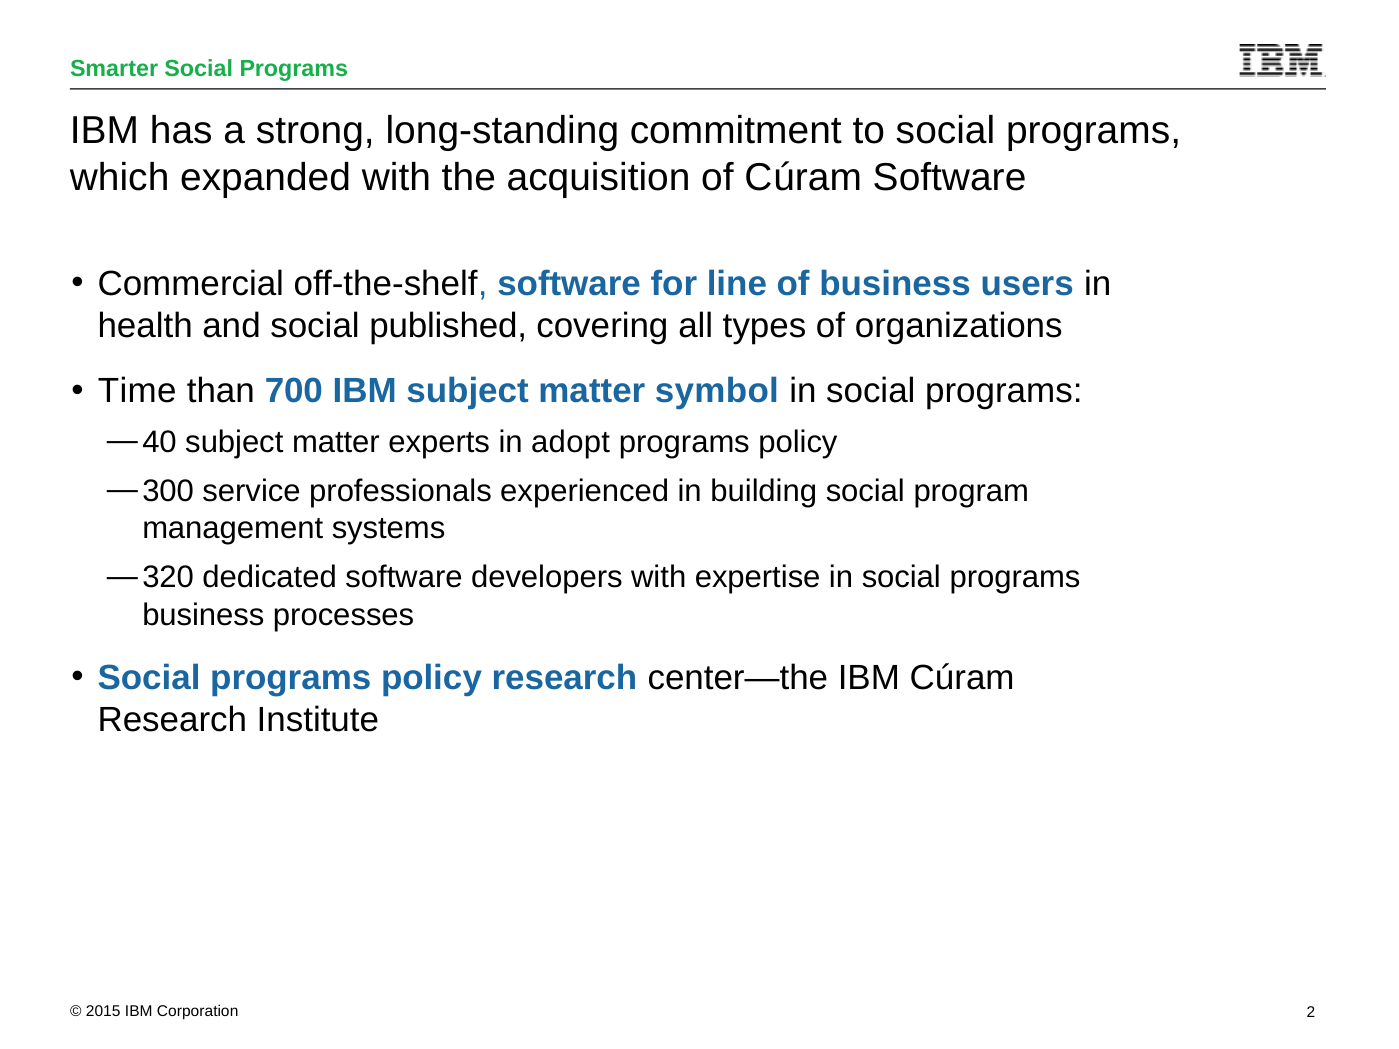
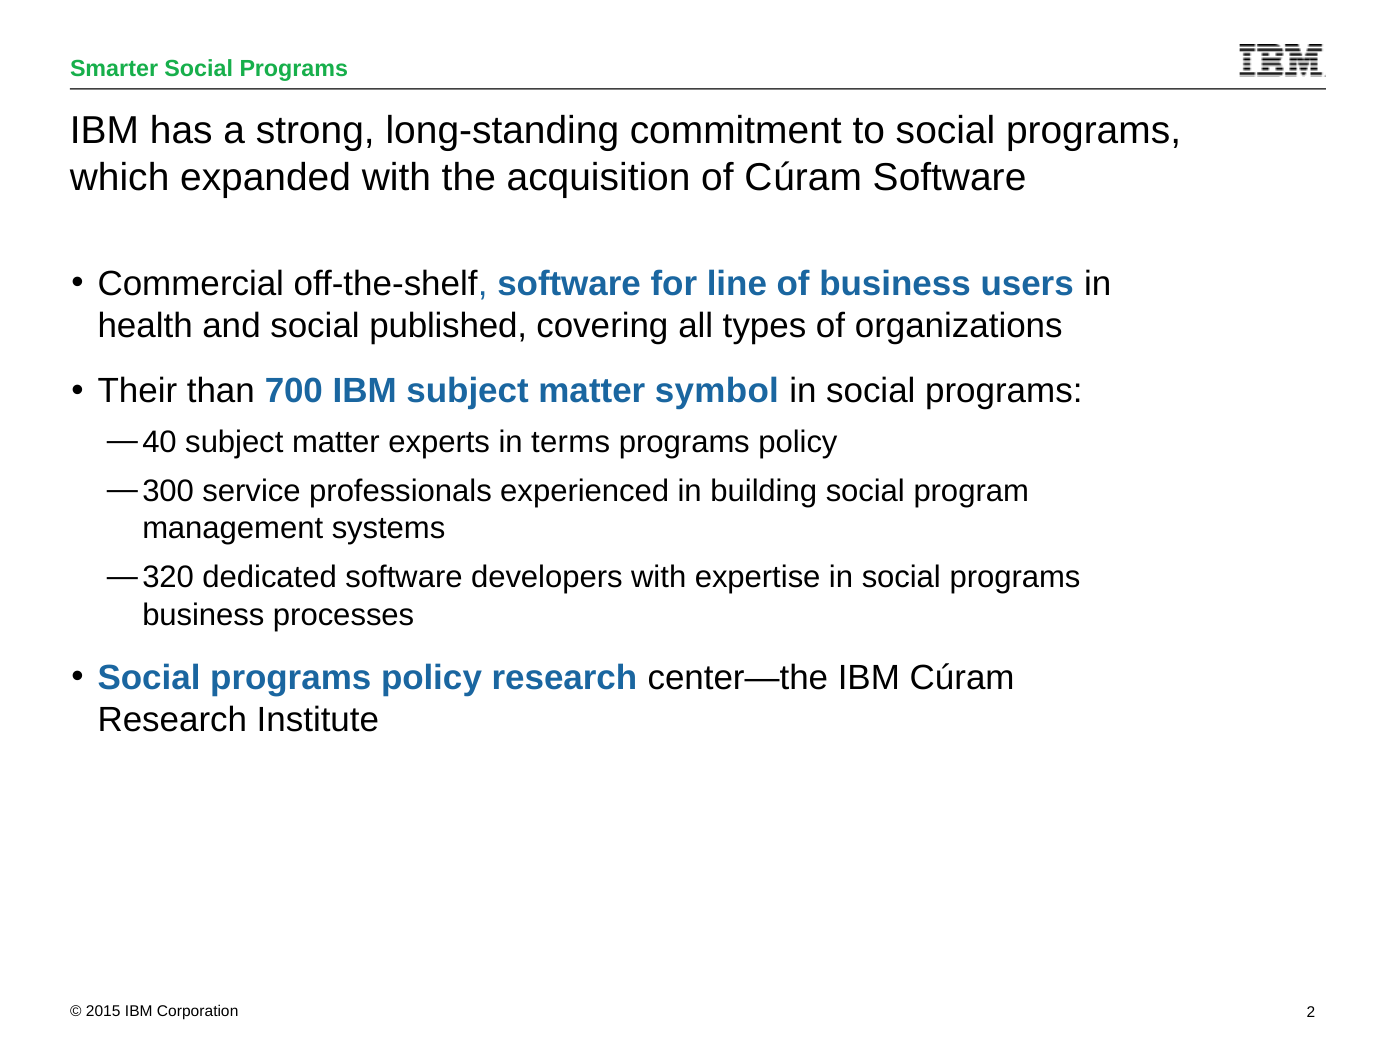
Time: Time -> Their (137, 391)
adopt: adopt -> terms (571, 442)
